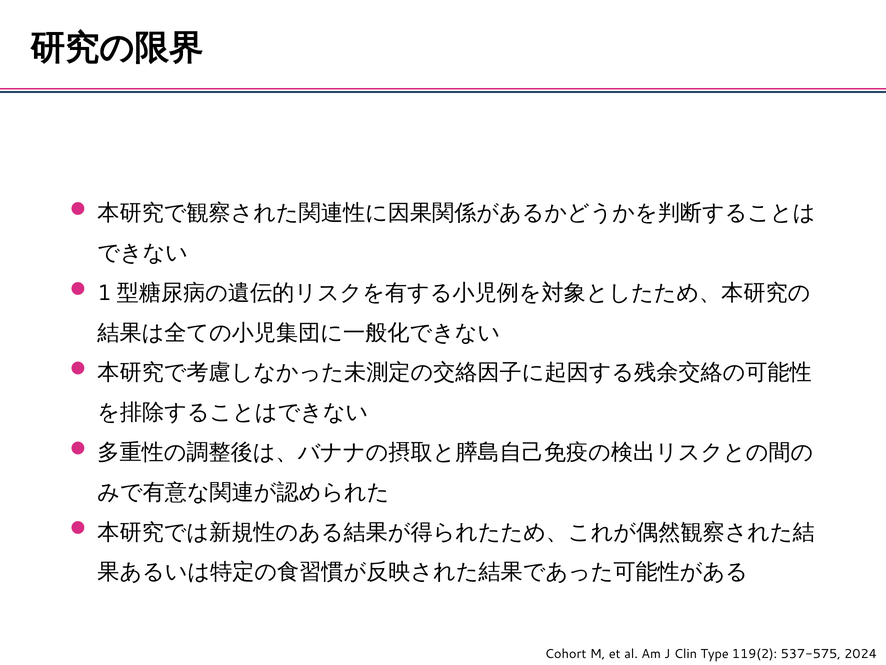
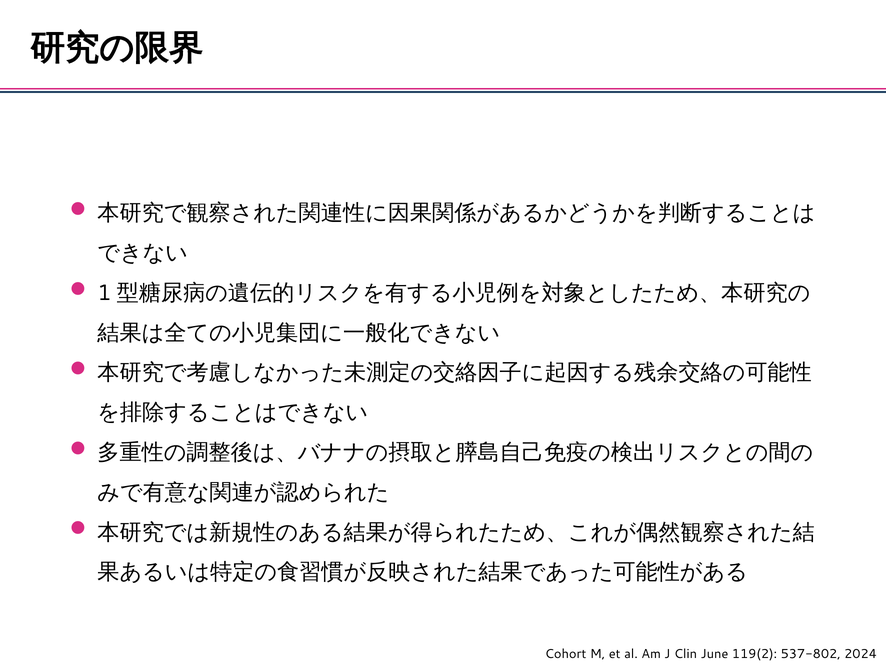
Type: Type -> June (715, 653)
537-575: 537-575 -> 537-802 (811, 653)
